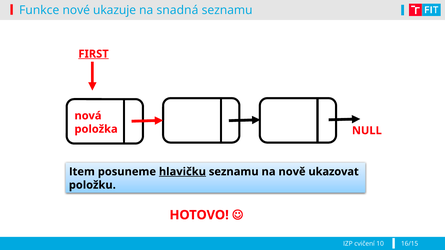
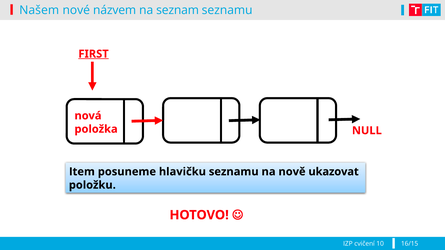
Funkce: Funkce -> Našem (39, 10)
ukazuje: ukazuje -> názvem (115, 10)
snadná: snadná -> seznam (178, 10)
hlavičku underline: present -> none (182, 172)
